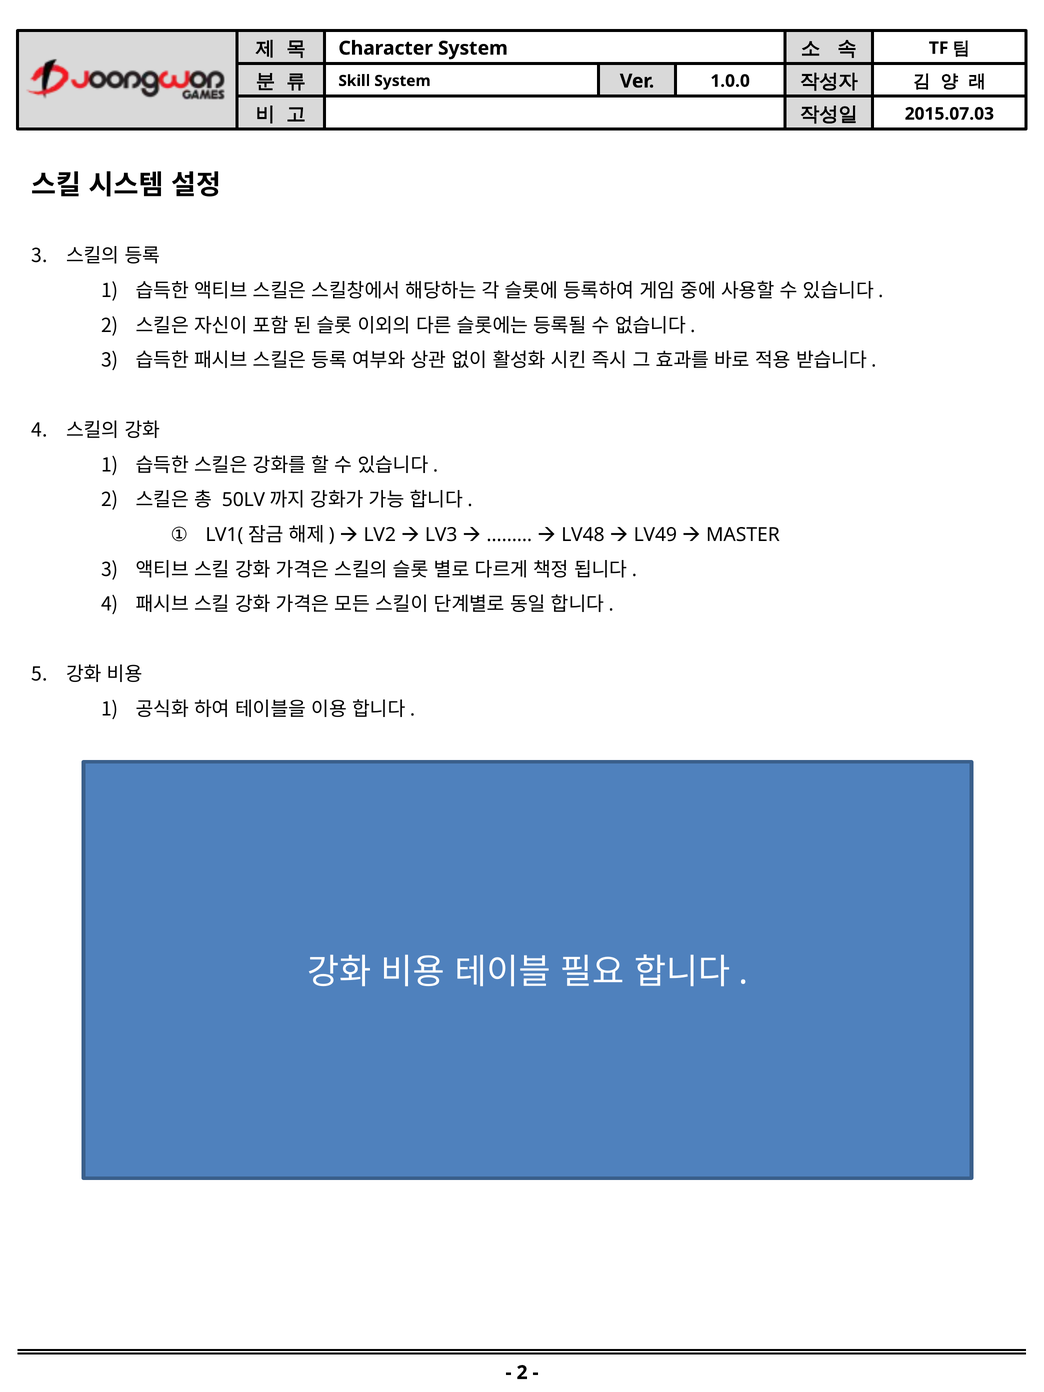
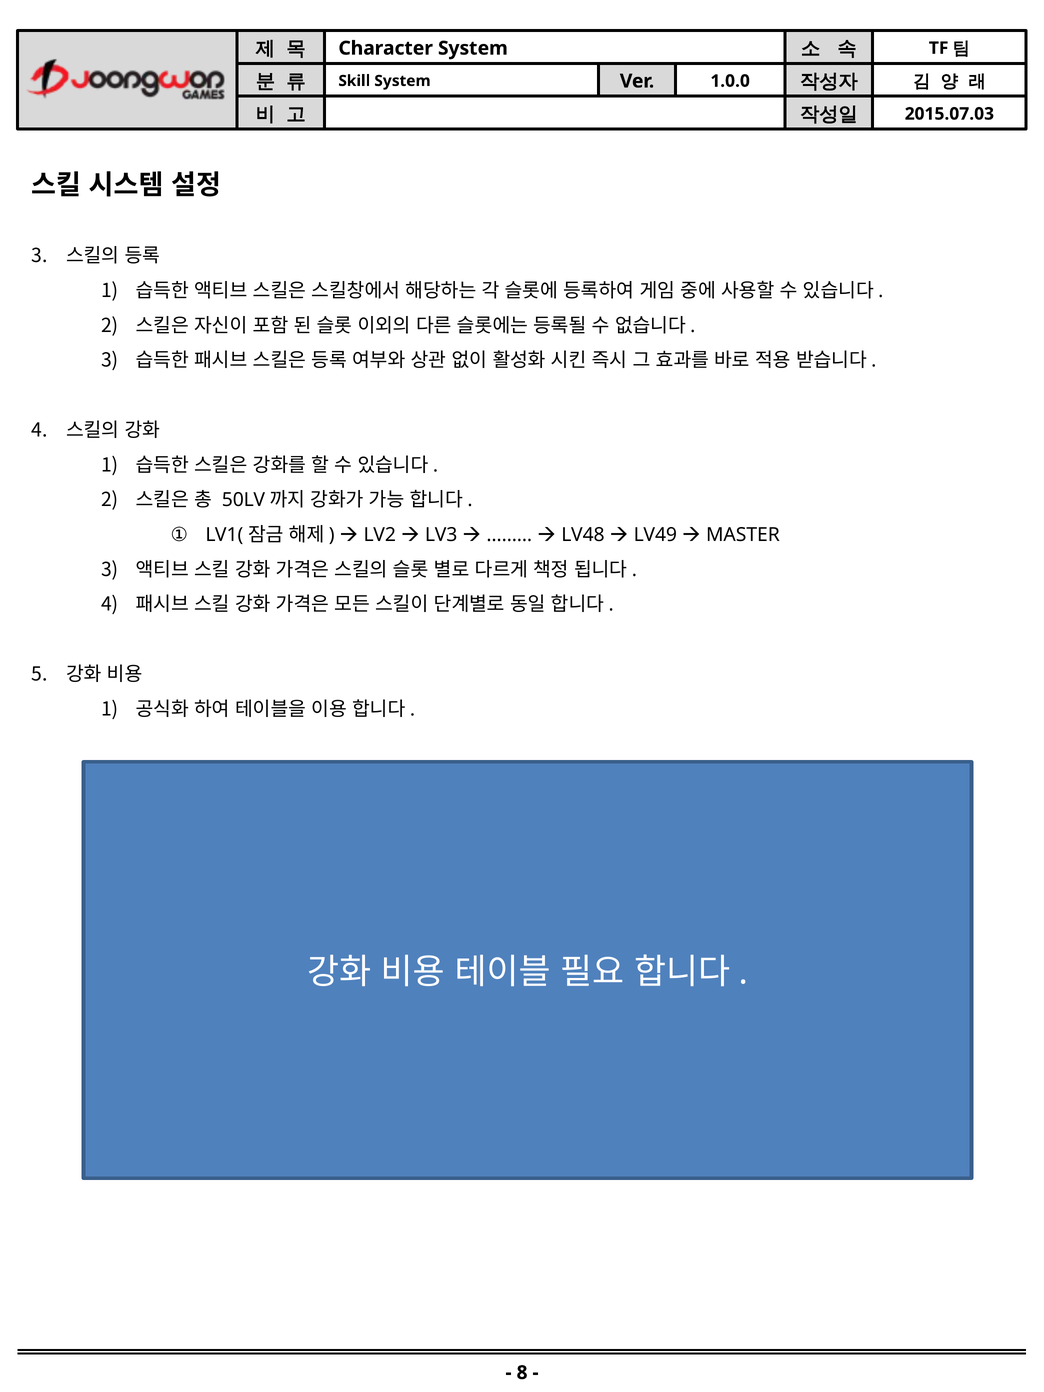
2: 2 -> 8 (522, 1373)
